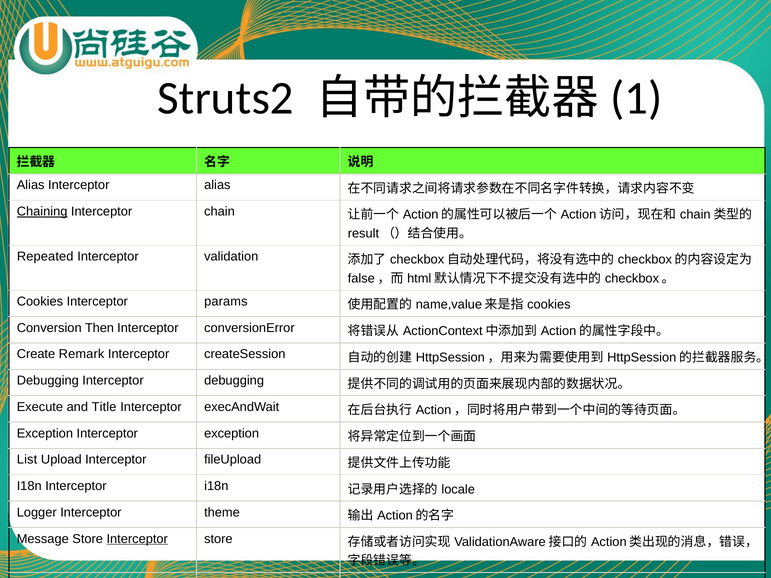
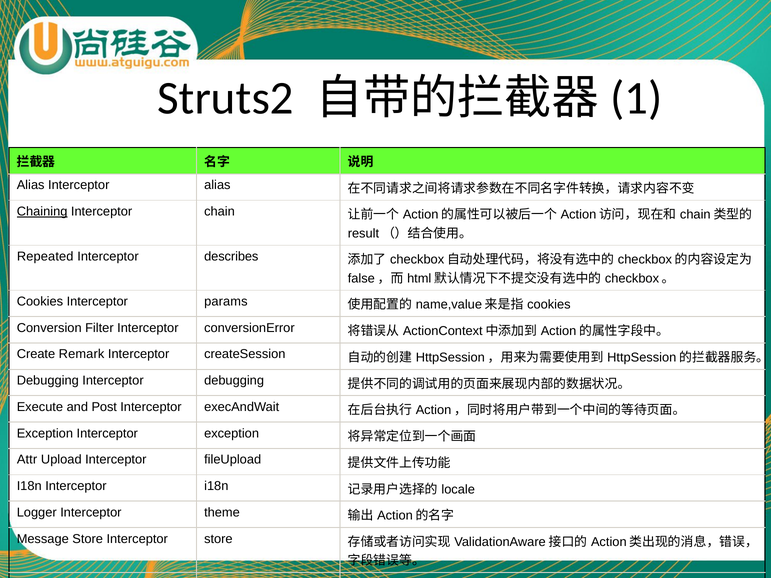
validation: validation -> describes (231, 257)
Then: Then -> Filter (99, 328)
Title: Title -> Post (104, 407)
List: List -> Attr (27, 460)
Interceptor underline: present -> none (137, 539)
